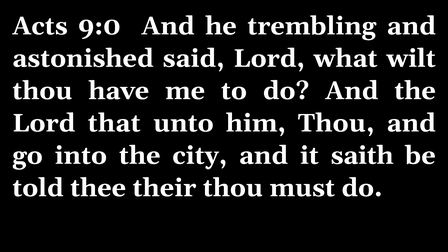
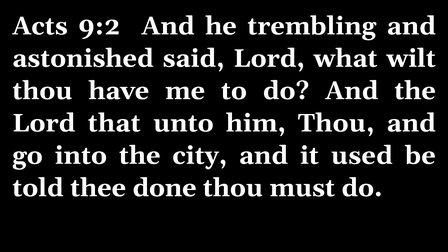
9:0: 9:0 -> 9:2 (99, 26)
saith: saith -> used (362, 156)
their: their -> done (164, 188)
